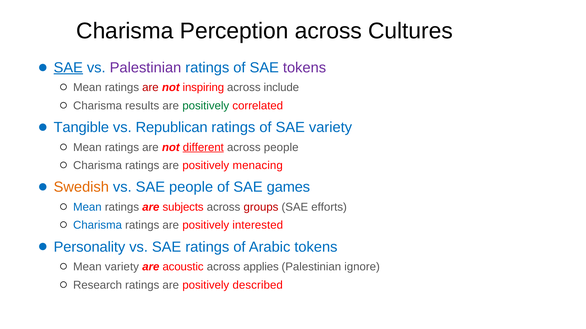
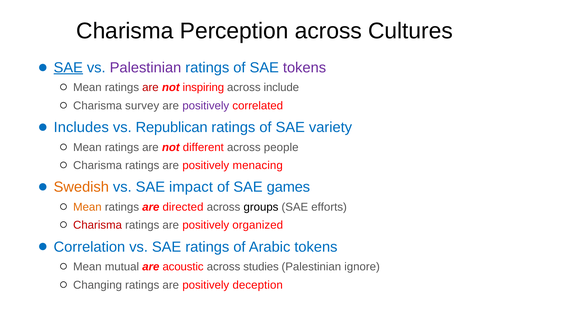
results: results -> survey (142, 106)
positively colour: green -> purple (206, 106)
Tangible: Tangible -> Includes (81, 128)
different underline: present -> none (203, 148)
SAE people: people -> impact (191, 187)
Mean colour: blue -> orange (87, 207)
subjects: subjects -> directed (183, 207)
groups colour: red -> black (261, 207)
Charisma colour: blue -> red (98, 226)
interested: interested -> organized (258, 226)
Personality: Personality -> Correlation (89, 247)
Mean variety: variety -> mutual (122, 267)
applies: applies -> studies (261, 267)
Research: Research -> Changing (98, 285)
described: described -> deception (258, 285)
